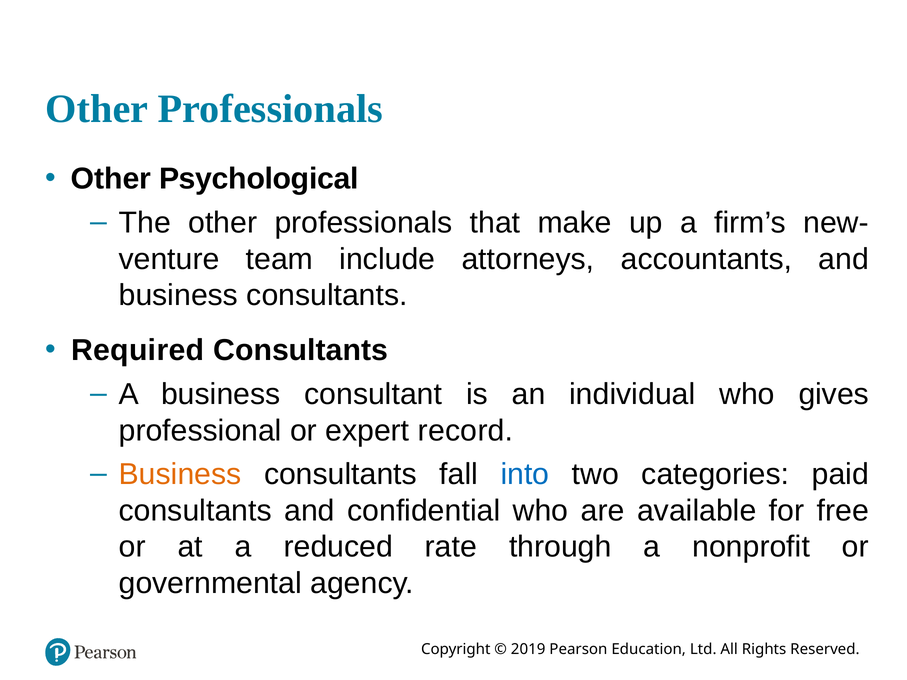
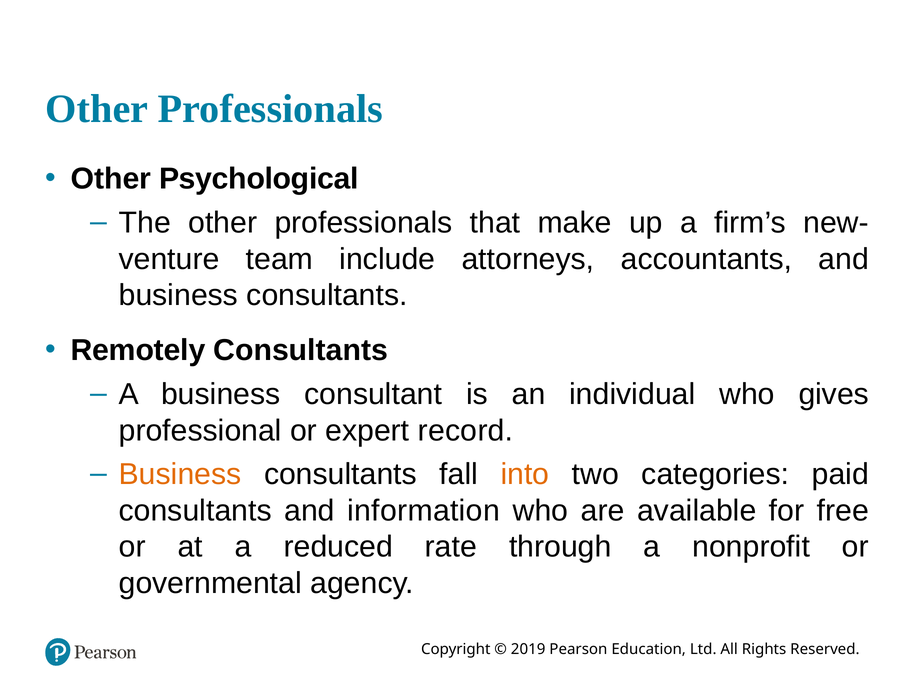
Required: Required -> Remotely (138, 351)
into colour: blue -> orange (525, 475)
confidential: confidential -> information (424, 511)
